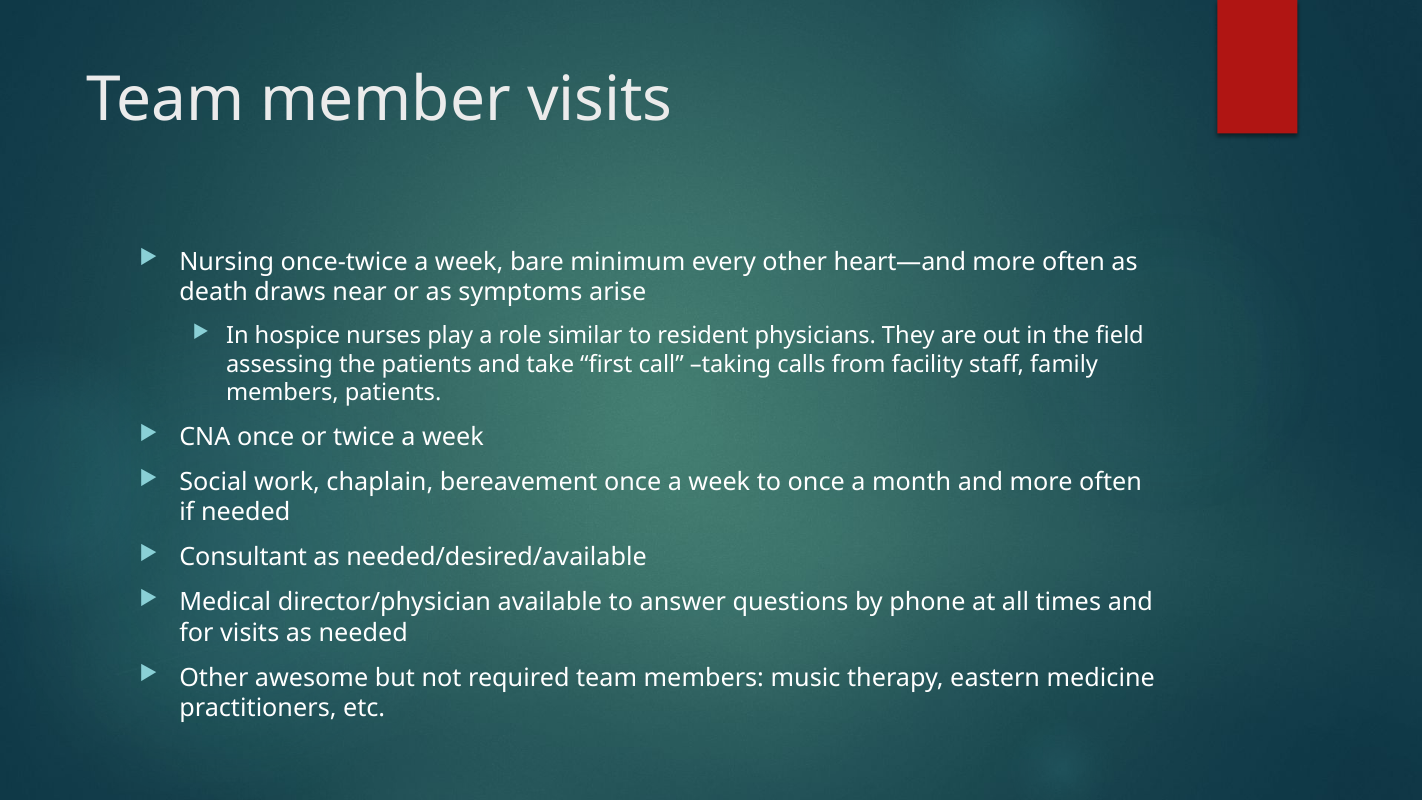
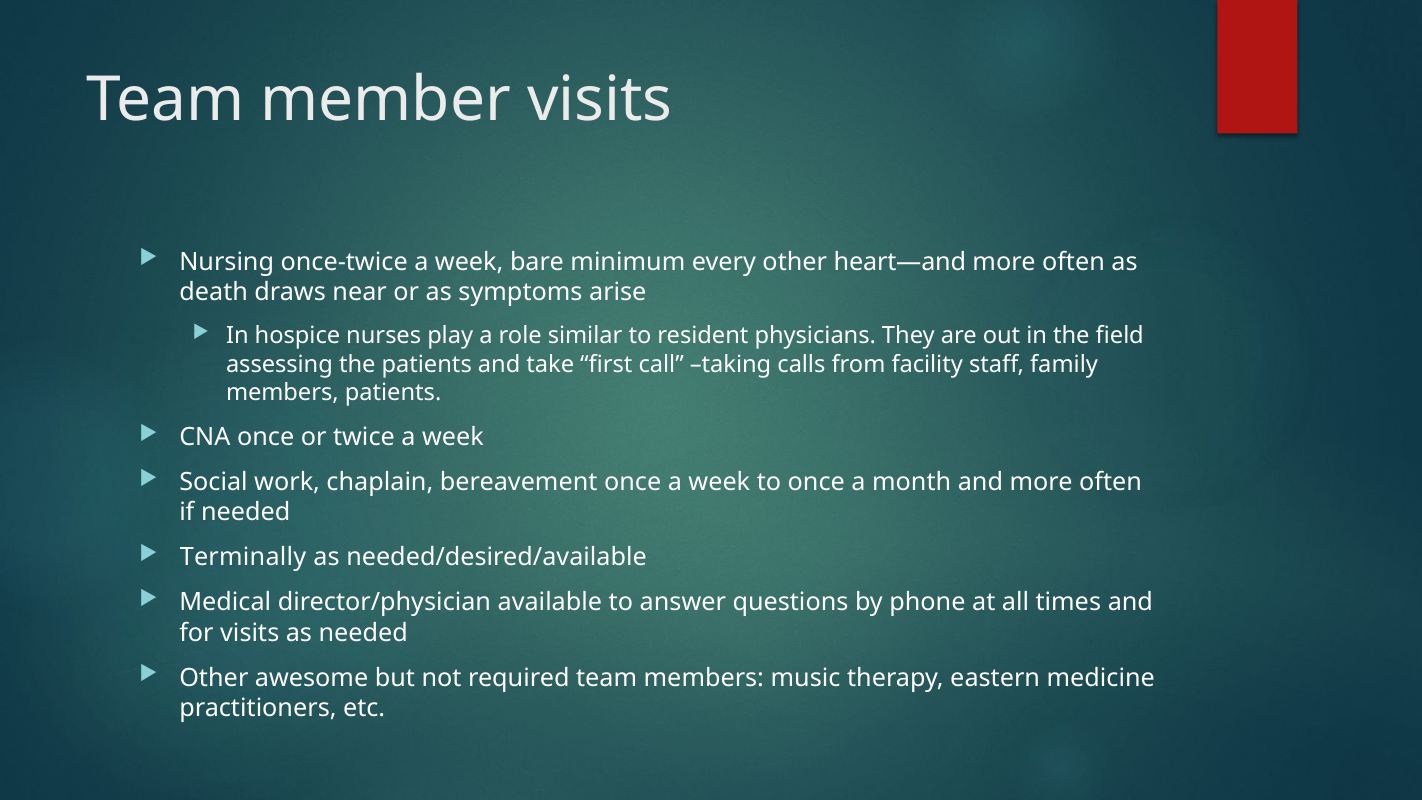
Consultant: Consultant -> Terminally (243, 557)
